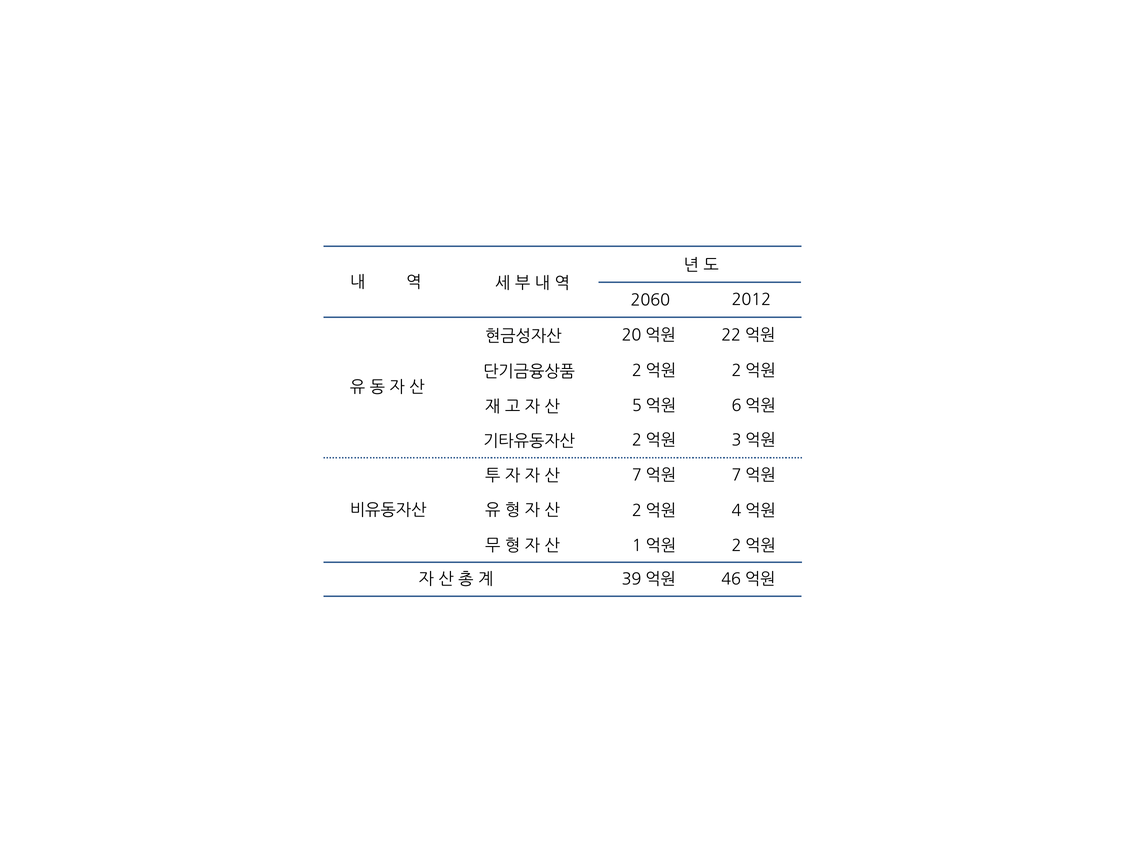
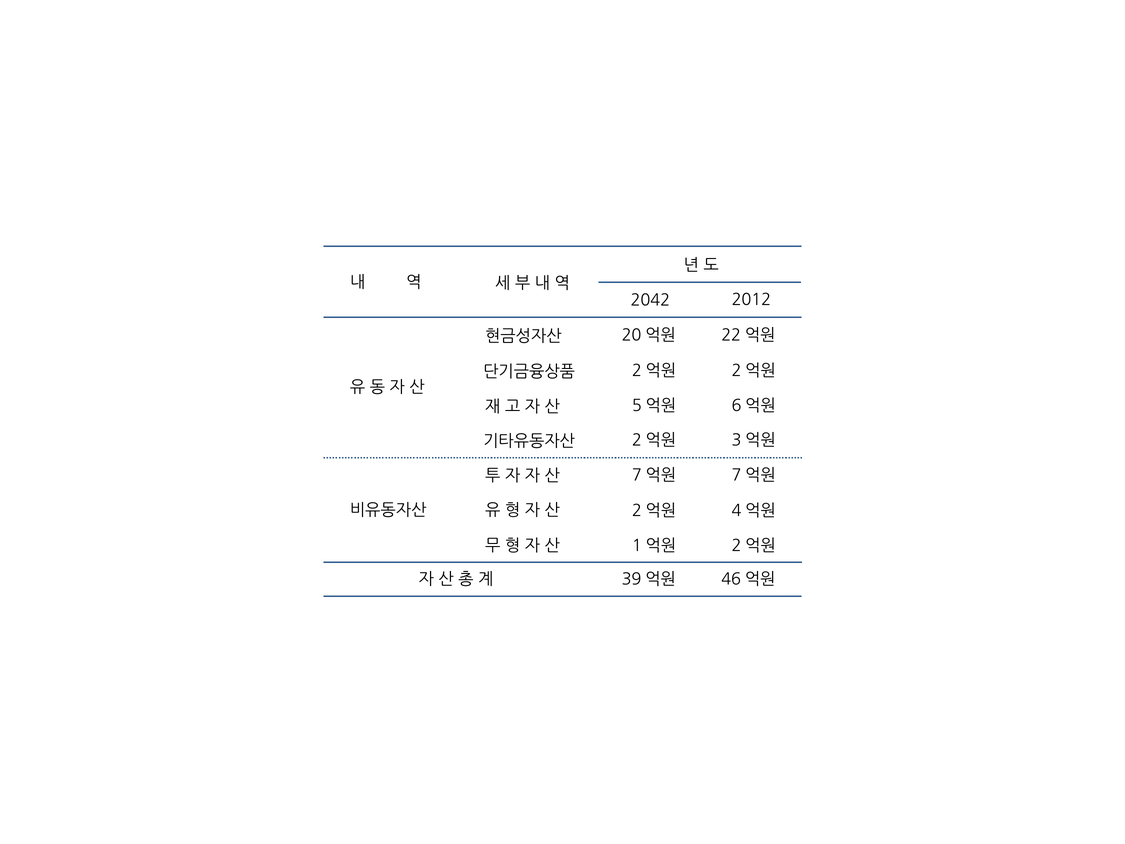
2060: 2060 -> 2042 (650, 300)
